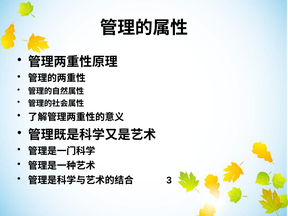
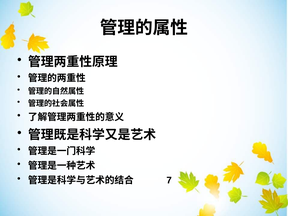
3: 3 -> 7 (169, 180)
